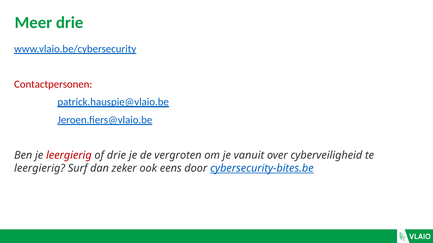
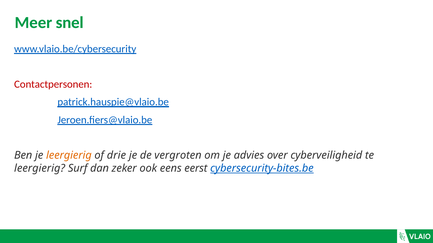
Meer drie: drie -> snel (70, 23)
leergierig colour: red -> orange (69, 156)
vanuit: vanuit -> advies (249, 156)
door: door -> eerst (196, 169)
